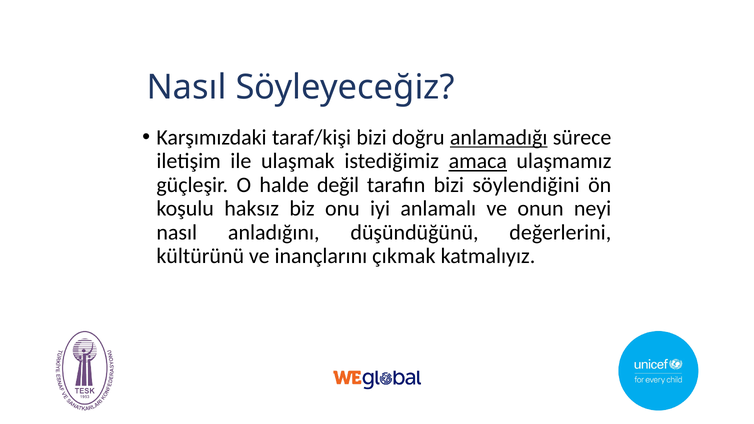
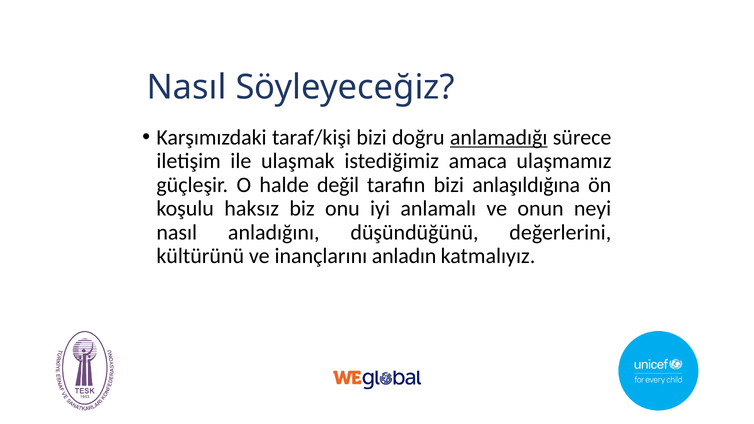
amaca underline: present -> none (478, 161)
söylendiğini: söylendiğini -> anlaşıldığına (526, 185)
çıkmak: çıkmak -> anladın (404, 256)
